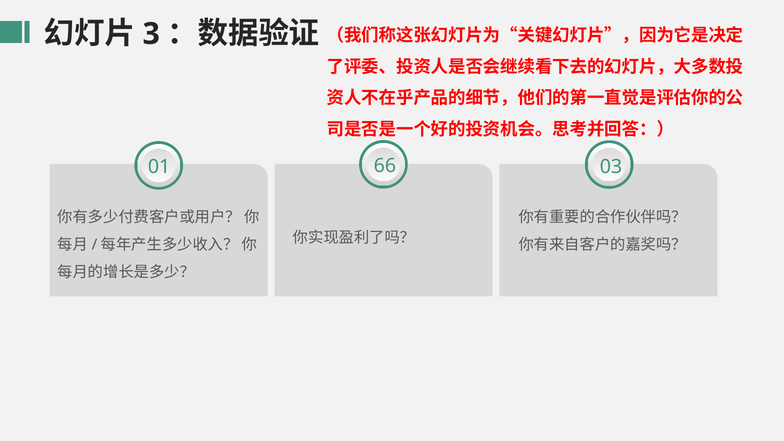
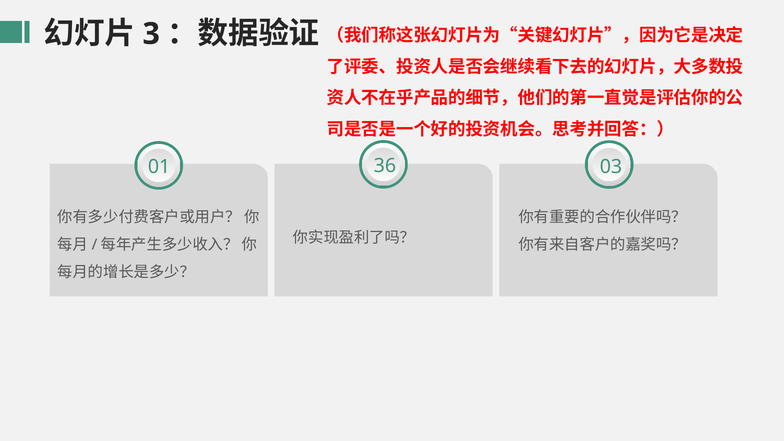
66: 66 -> 36 (385, 166)
